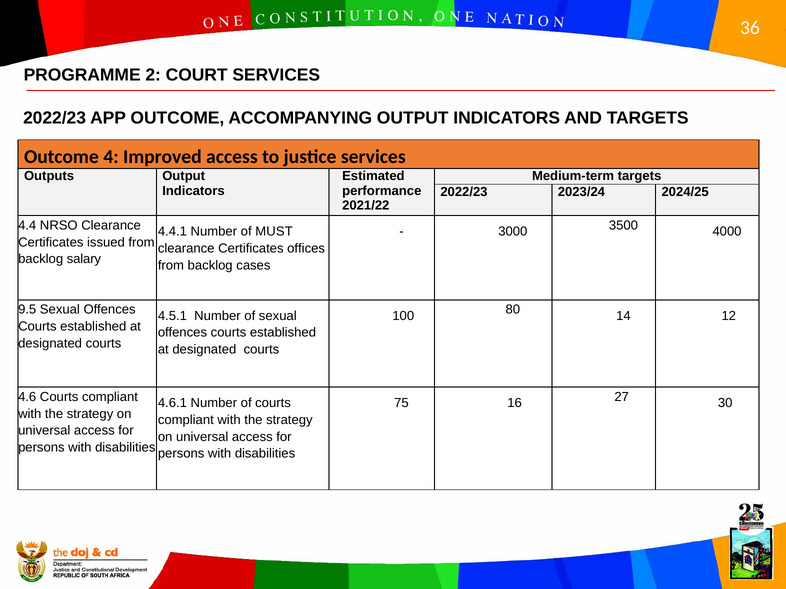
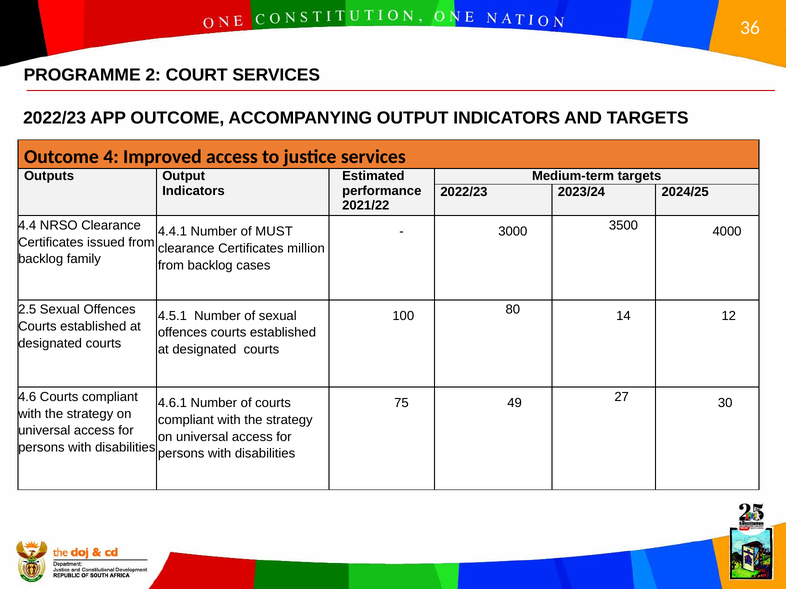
offices: offices -> million (306, 249)
salary: salary -> family (84, 259)
9.5: 9.5 -> 2.5 (27, 310)
16: 16 -> 49 (515, 403)
